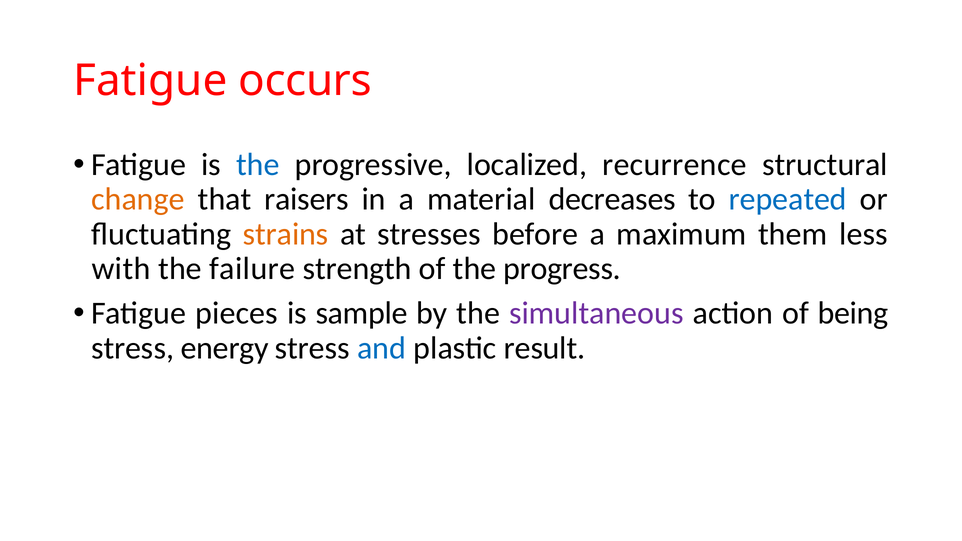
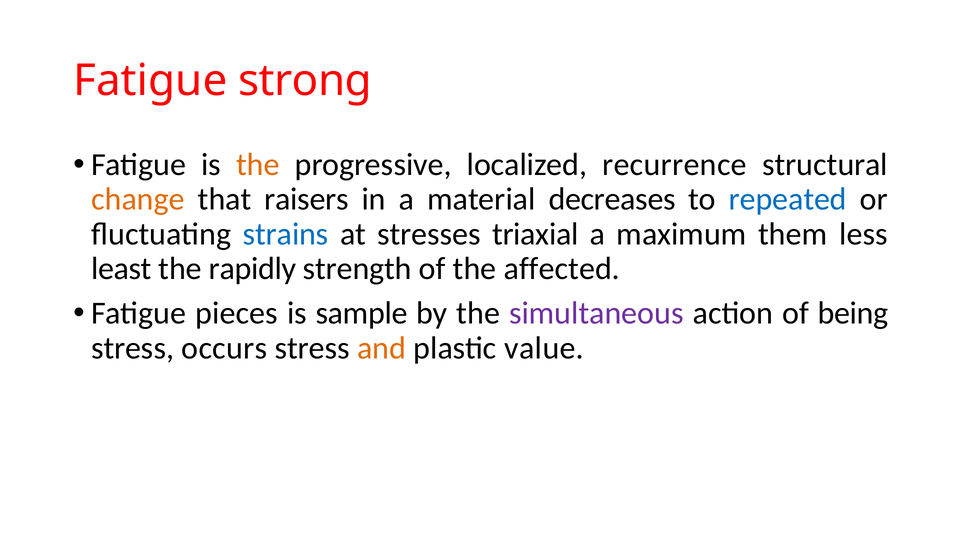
occurs: occurs -> strong (305, 81)
the colour: blue -> orange (258, 165)
strains colour: orange -> blue (286, 234)
before: before -> triaxial (535, 234)
with: with -> least (121, 269)
failure: failure -> rapidly (253, 269)
progress: progress -> affected (562, 269)
energy: energy -> occurs (224, 348)
and colour: blue -> orange (382, 348)
result: result -> value (544, 348)
